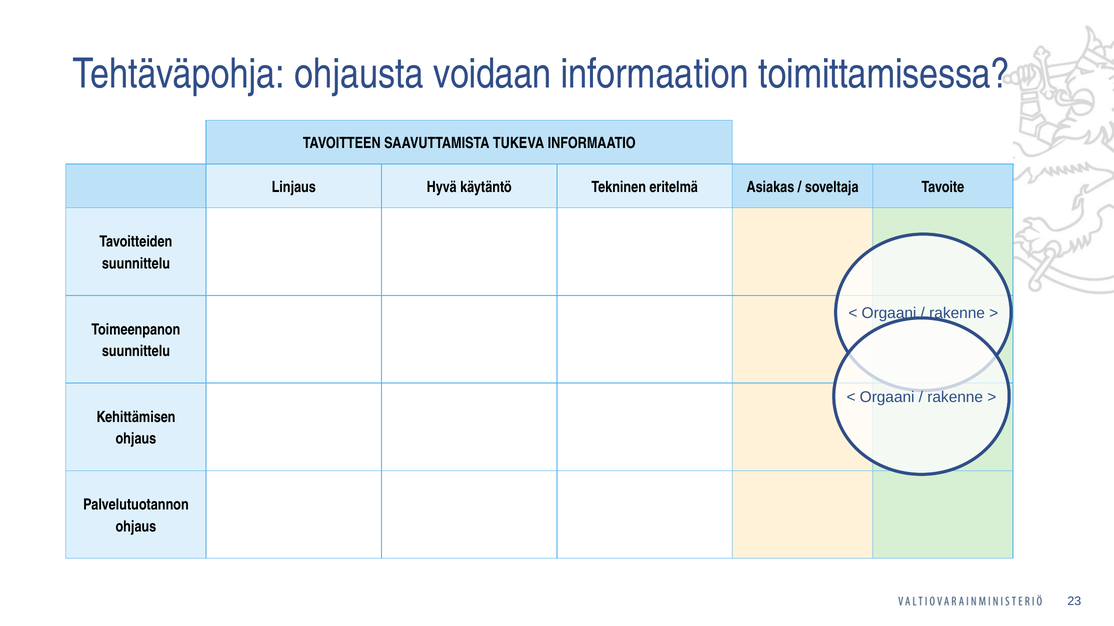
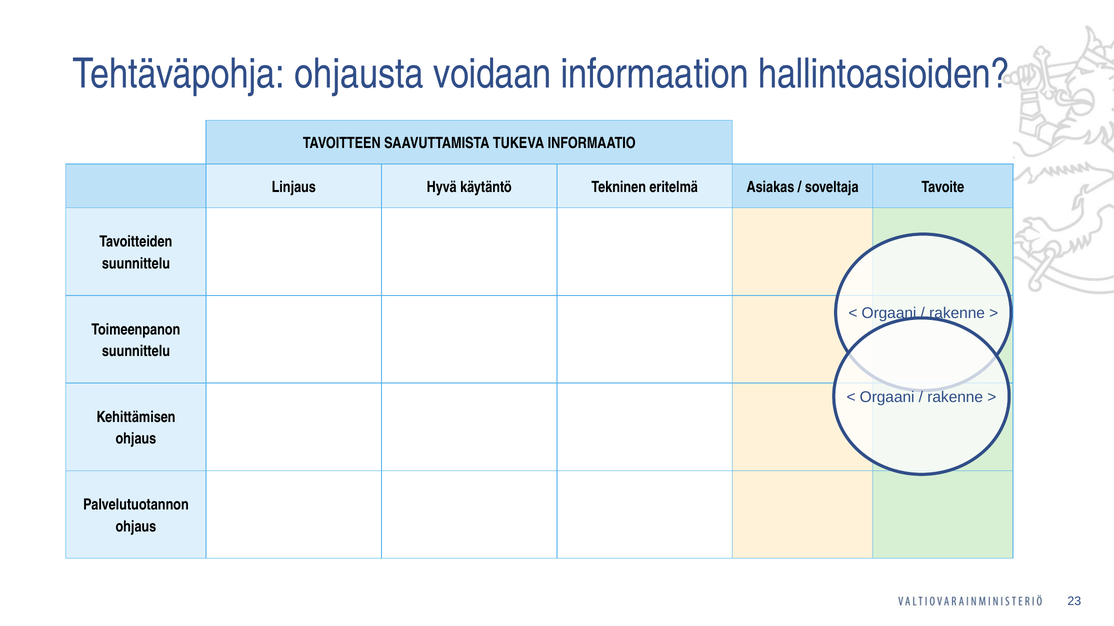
toimittamisessa: toimittamisessa -> hallintoasioiden (884, 74)
